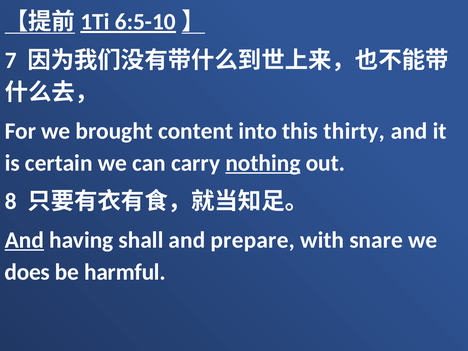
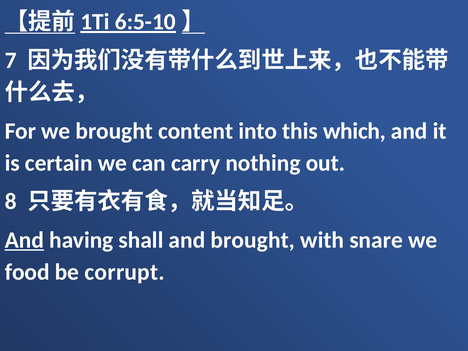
thirty: thirty -> which (354, 131)
nothing underline: present -> none (263, 163)
and prepare: prepare -> brought (253, 240)
does: does -> food (27, 272)
harmful: harmful -> corrupt (125, 272)
